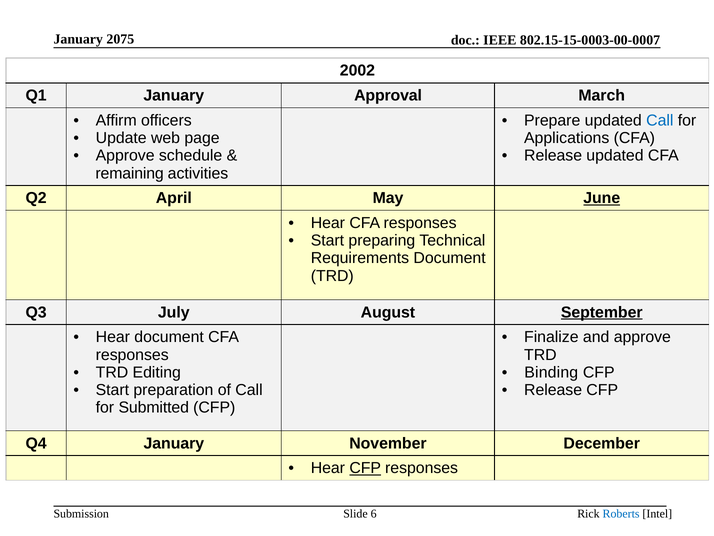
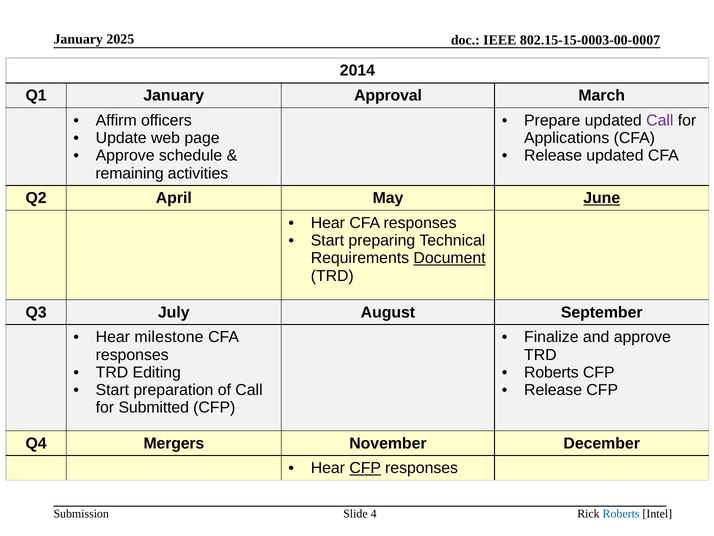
2075: 2075 -> 2025 (120, 39)
2002: 2002 -> 2014 (357, 71)
Call colour: blue -> purple (660, 120)
Document underline: none -> present (450, 258)
September underline: present -> none (602, 312)
Hear document: document -> milestone (169, 337)
Binding: Binding -> Roberts (551, 372)
Q4 January: January -> Mergers (174, 443)
6: 6 -> 4 (374, 514)
